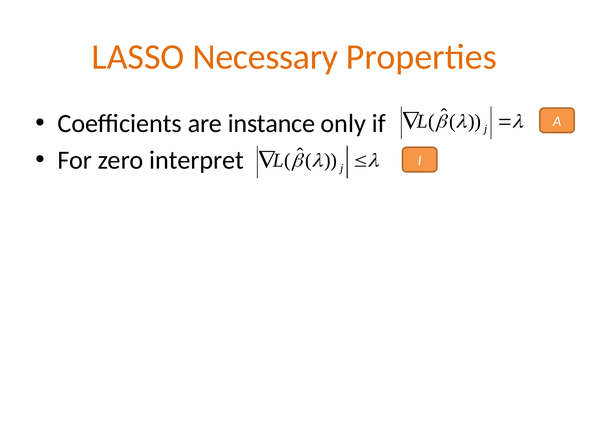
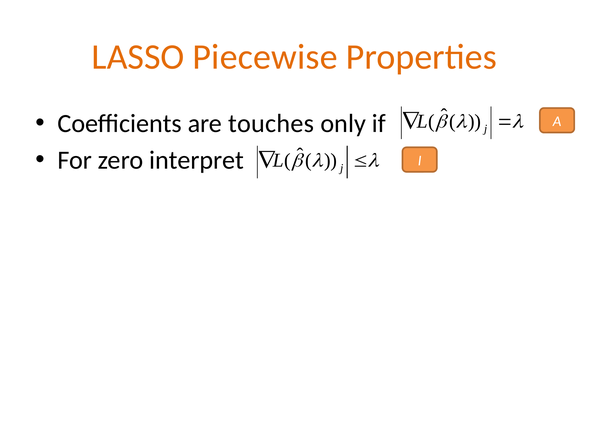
Necessary: Necessary -> Piecewise (265, 57)
instance: instance -> touches (271, 124)
